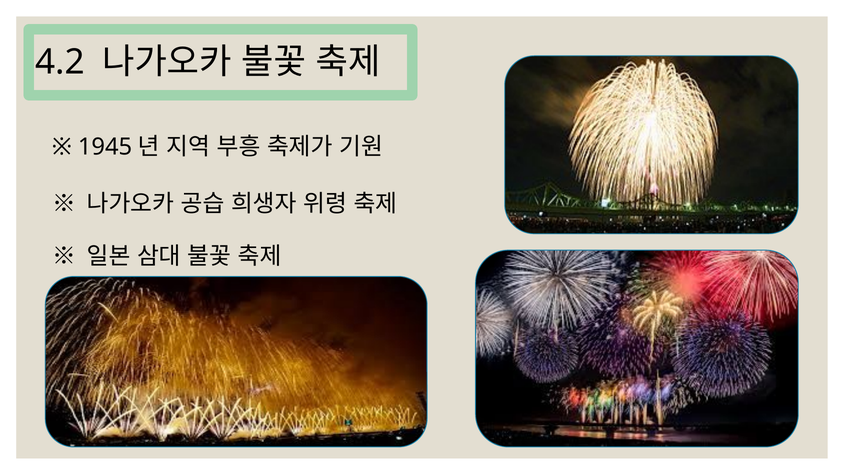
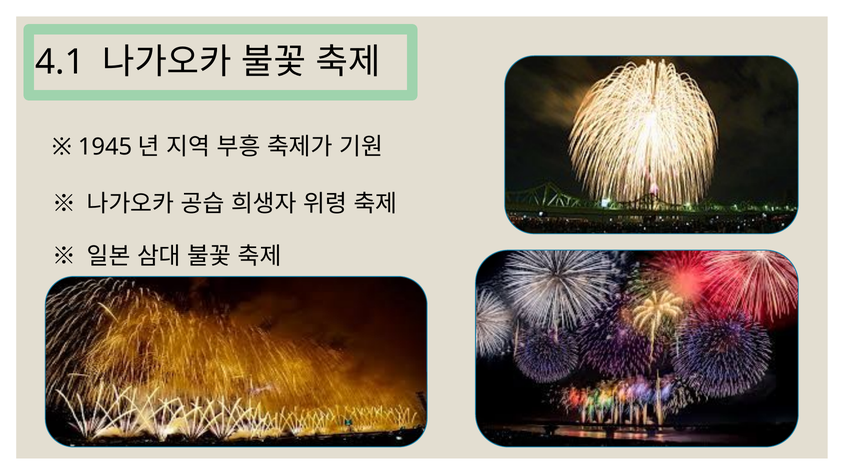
4.2: 4.2 -> 4.1 (60, 62)
